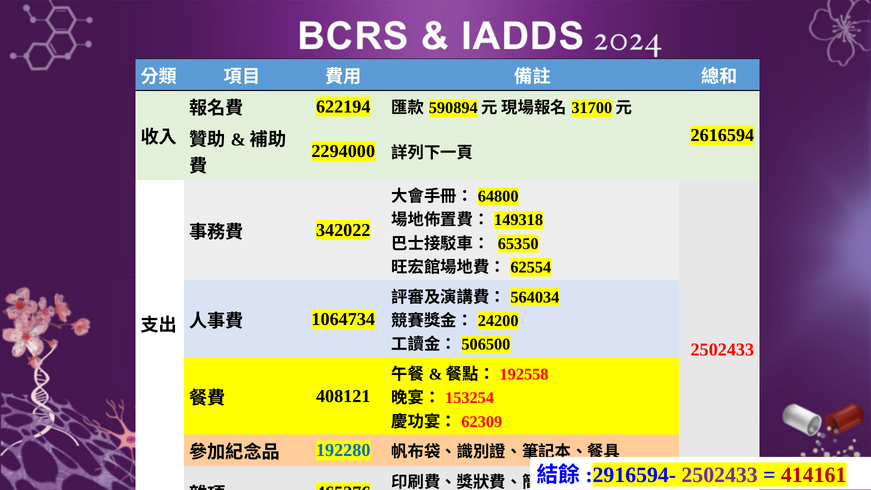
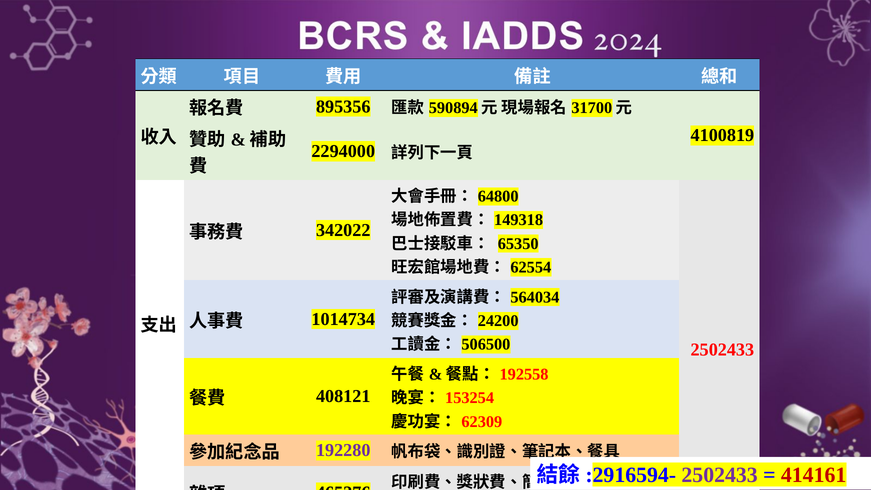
622194: 622194 -> 895356 (343, 106)
2616594: 2616594 -> 4100819 (722, 135)
1064734: 1064734 -> 1014734 (343, 319)
192280 colour: blue -> purple (343, 450)
